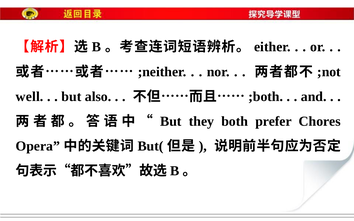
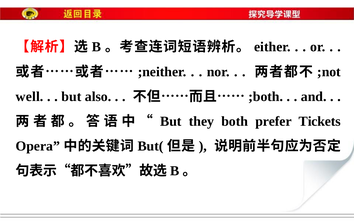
Chores: Chores -> Tickets (320, 121)
